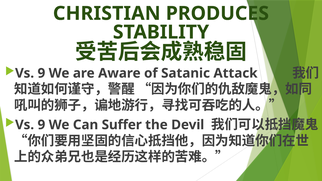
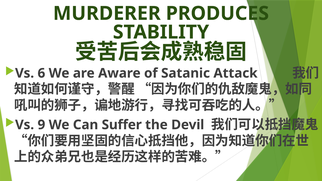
CHRISTIAN: CHRISTIAN -> MURDERER (107, 13)
9: 9 -> 6 (41, 73)
